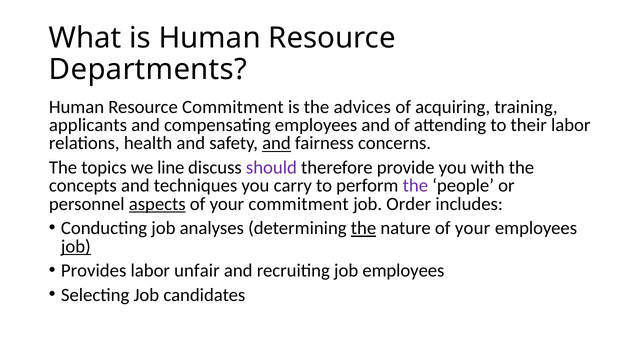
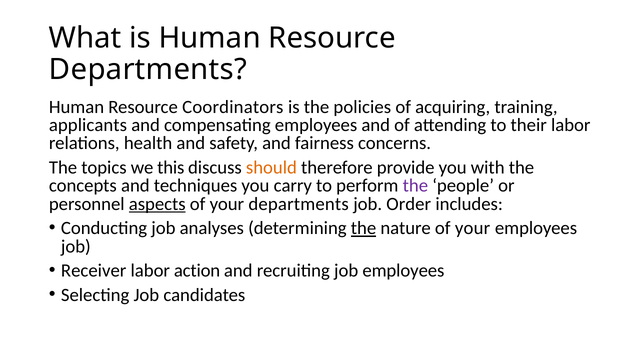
Resource Commitment: Commitment -> Coordinators (233, 107)
advices: advices -> policies (362, 107)
and underline: present -> none (276, 143)
line: line -> this (171, 168)
should colour: purple -> orange (271, 168)
your commitment: commitment -> departments (299, 204)
job underline: present -> none (76, 246)
Provides: Provides -> Receiver (94, 271)
unfair: unfair -> action (197, 271)
